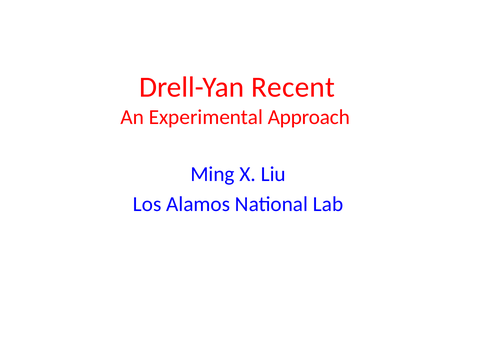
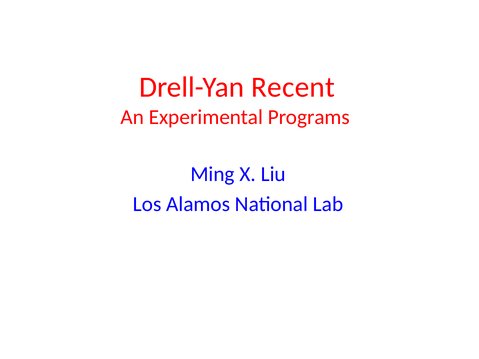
Approach: Approach -> Programs (309, 117)
